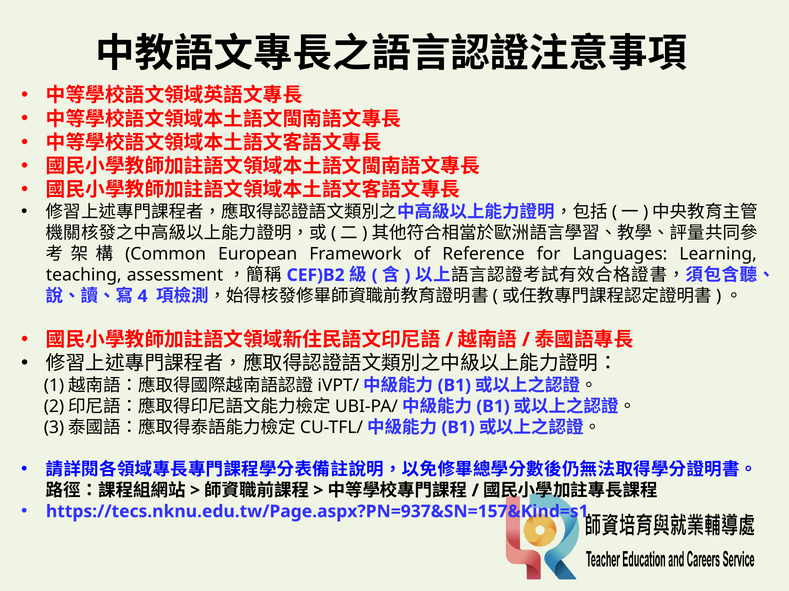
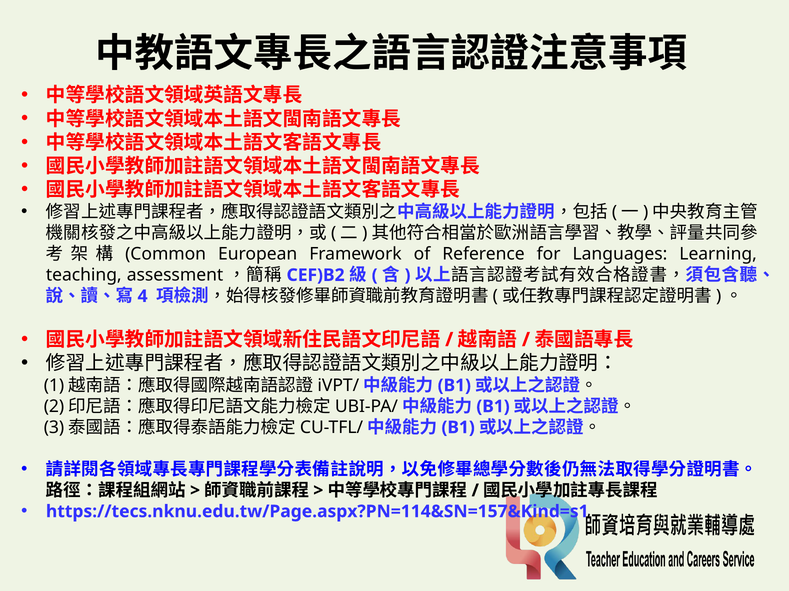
https://tecs.nknu.edu.tw/Page.aspx?PN=937&SN=157&Kind=s1: https://tecs.nknu.edu.tw/Page.aspx?PN=937&SN=157&Kind=s1 -> https://tecs.nknu.edu.tw/Page.aspx?PN=114&SN=157&Kind=s1 (317, 512)
